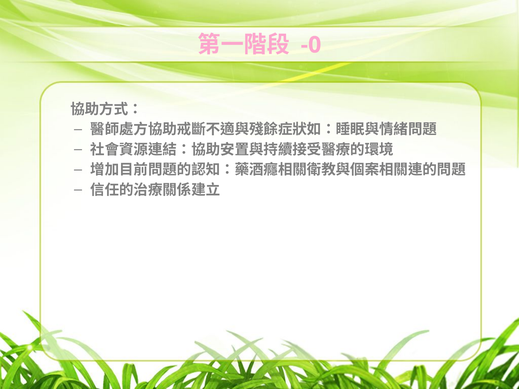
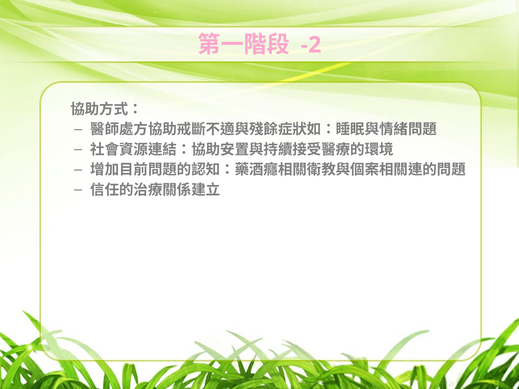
-0: -0 -> -2 (311, 45)
